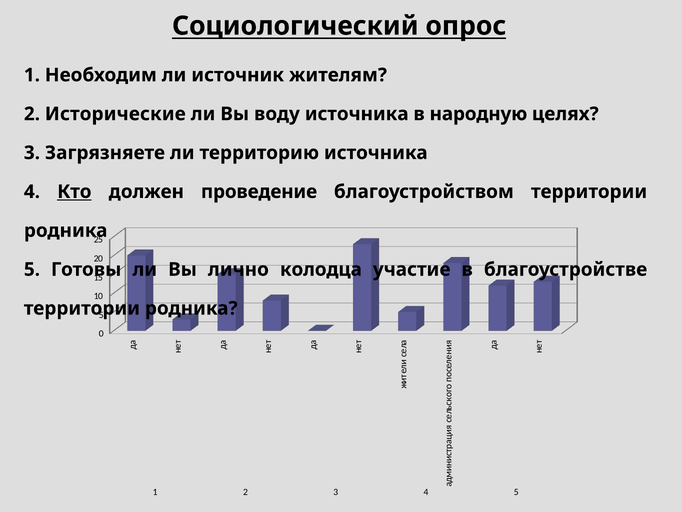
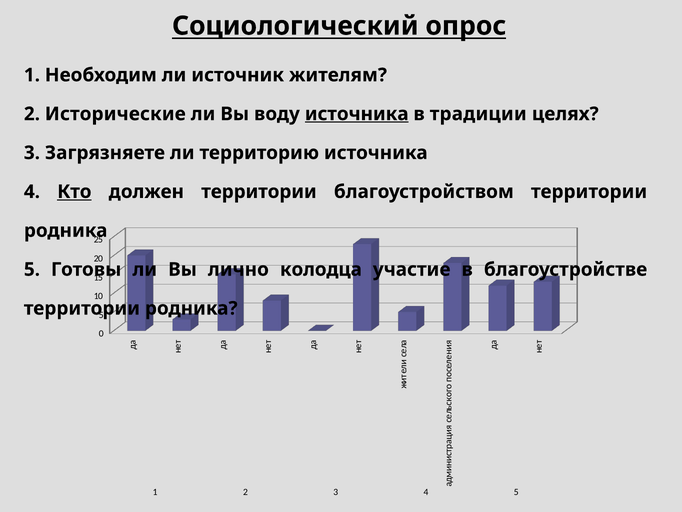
источника underline: none -> present (357, 114)
народную: народную -> традиции (478, 114)
должен проведение: проведение -> территории (259, 192)
